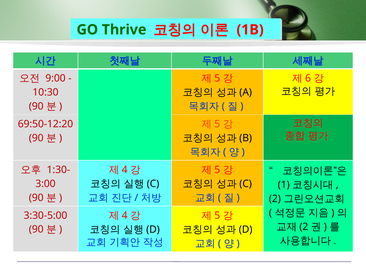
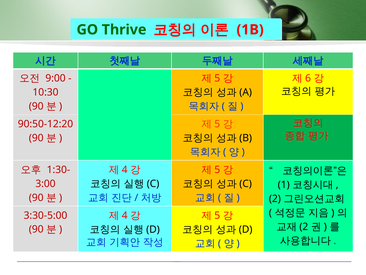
69:50-12:20: 69:50-12:20 -> 90:50-12:20 (45, 124)
